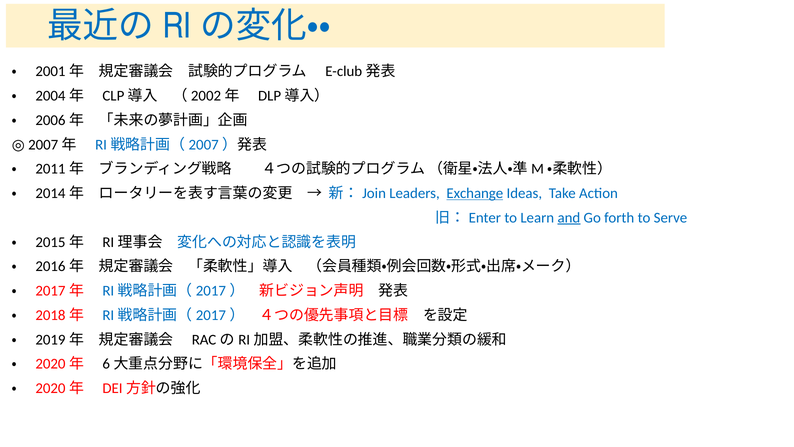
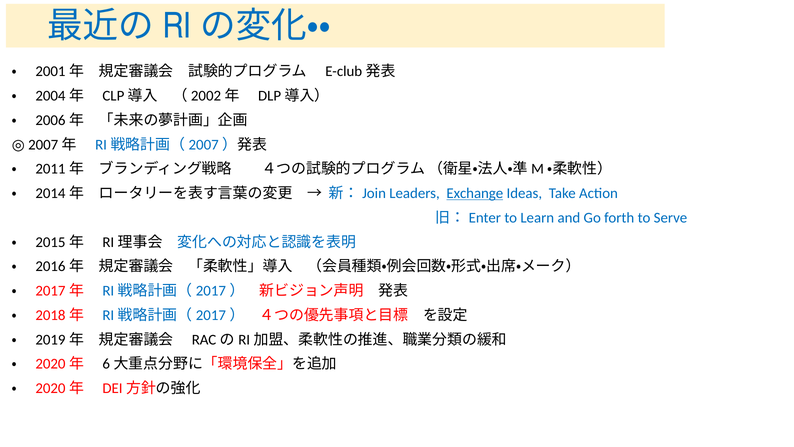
and underline: present -> none (569, 218)
